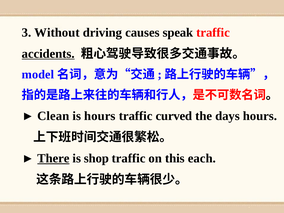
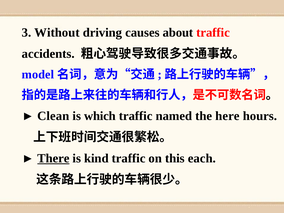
speak: speak -> about (178, 32)
accidents underline: present -> none (48, 54)
is hours: hours -> which (100, 116)
curved: curved -> named (174, 116)
days: days -> here (227, 116)
shop: shop -> kind (96, 158)
